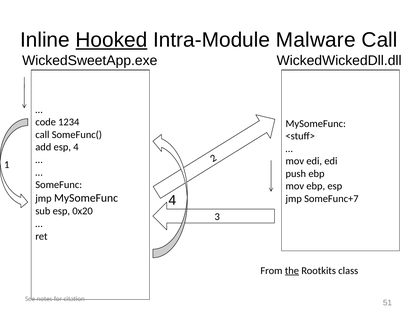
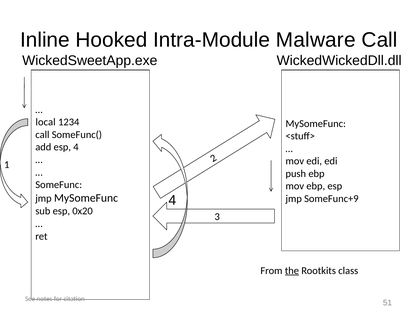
Hooked underline: present -> none (112, 40)
code: code -> local (46, 122)
SomeFunc+7: SomeFunc+7 -> SomeFunc+9 (331, 199)
